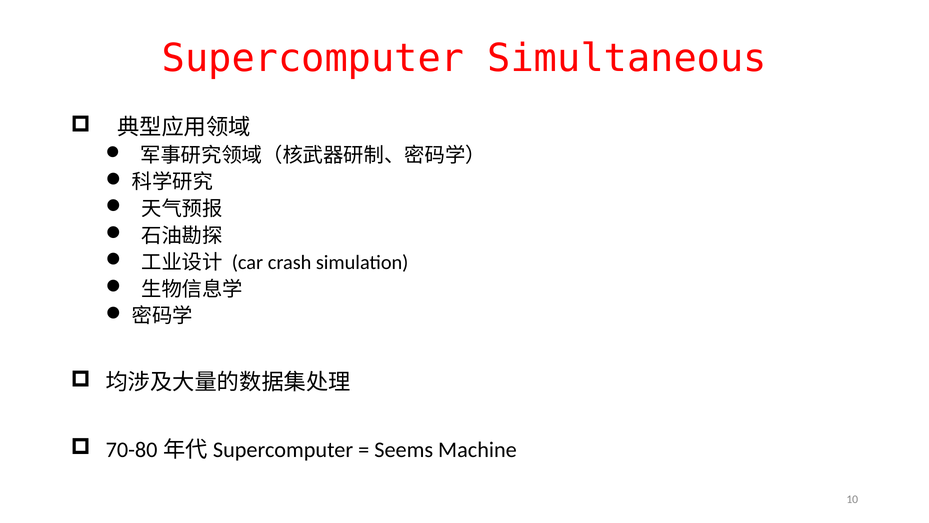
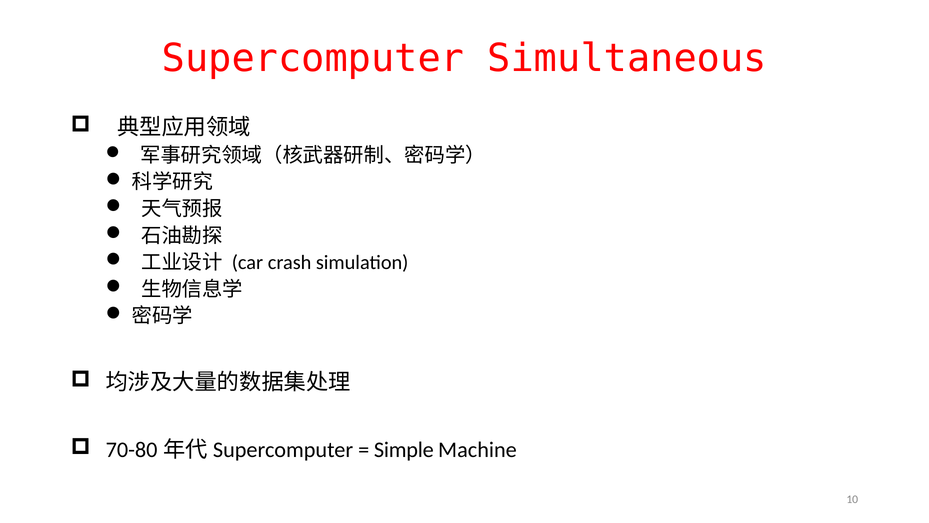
Seems: Seems -> Simple (404, 450)
